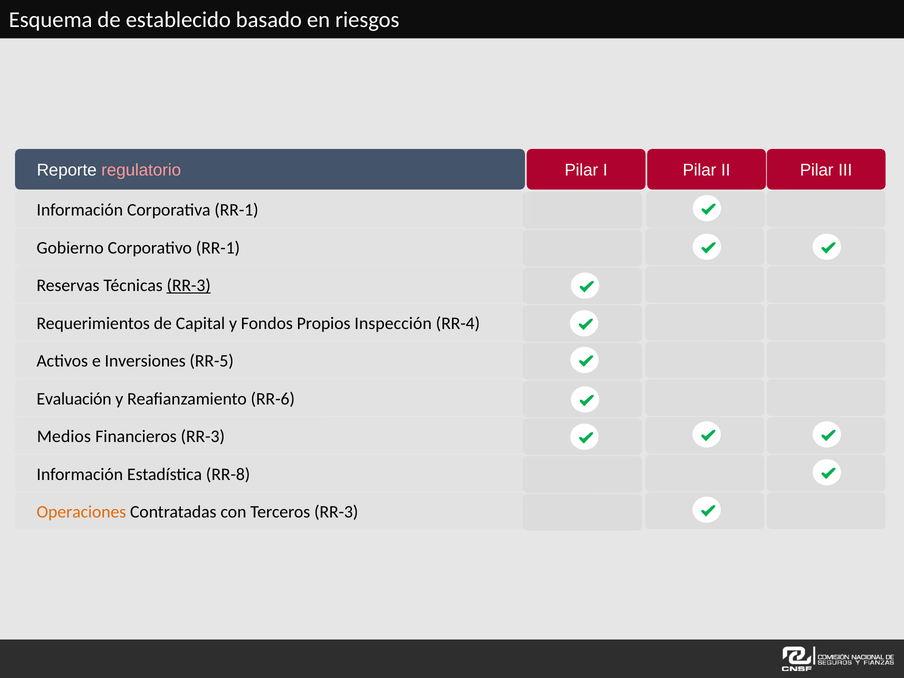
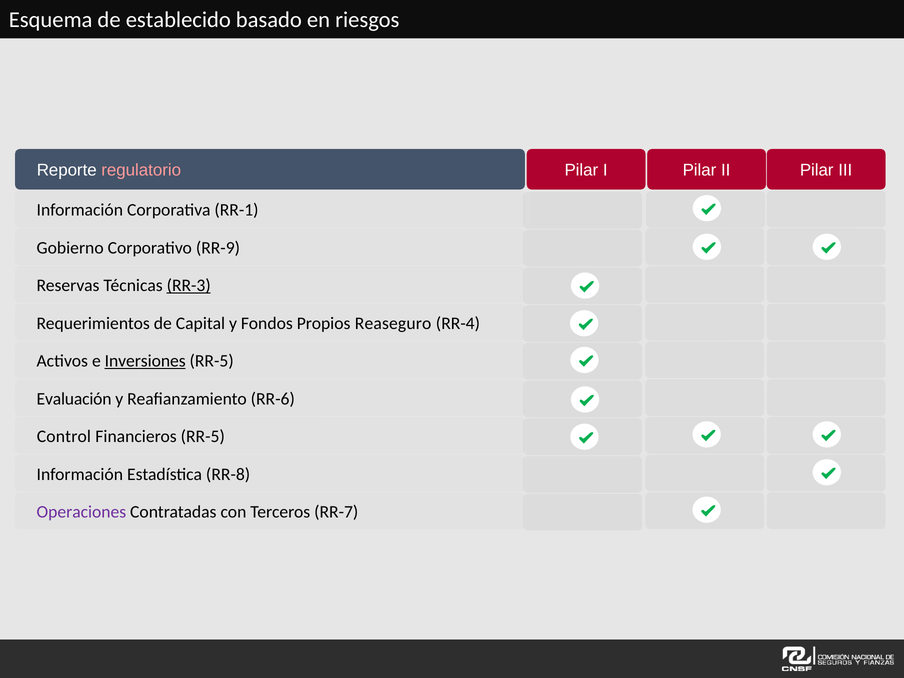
Corporativo RR-1: RR-1 -> RR-9 (218, 248)
Inspección: Inspección -> Reaseguro (393, 323)
Inversiones underline: none -> present (145, 361)
Medios: Medios -> Control (64, 437)
Financieros RR-3: RR-3 -> RR-5 (203, 437)
Operaciones colour: orange -> purple (81, 512)
Terceros RR-3: RR-3 -> RR-7 (336, 512)
